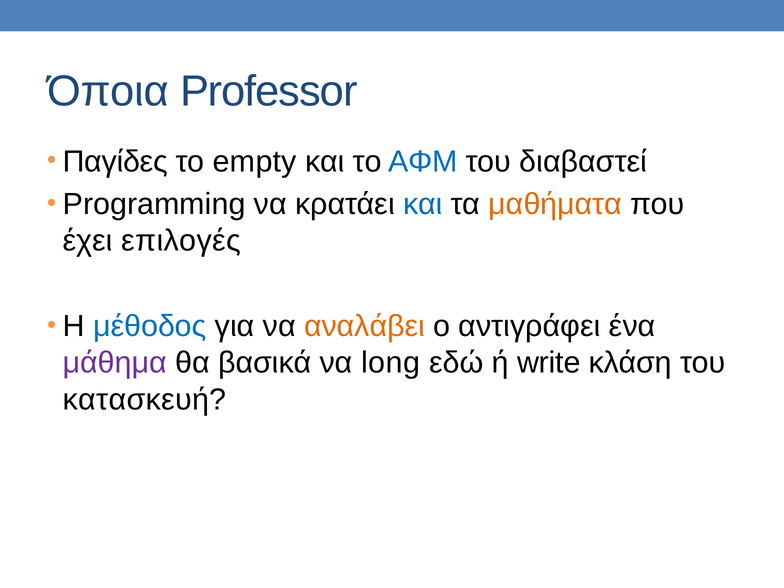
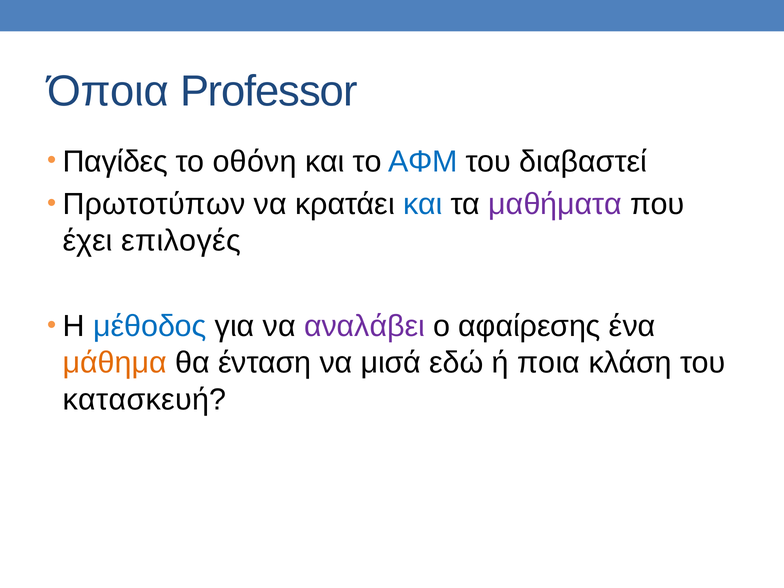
empty: empty -> οθόνη (255, 162)
Programming: Programming -> Πρωτοτύπων (154, 204)
μαθήματα colour: orange -> purple (555, 204)
αναλάβει colour: orange -> purple (365, 326)
αντιγράφει: αντιγράφει -> αφαίρεσης (530, 326)
μάθημα colour: purple -> orange (115, 363)
βασικά: βασικά -> ένταση (265, 363)
long: long -> μισά (391, 363)
write: write -> ποια (549, 363)
